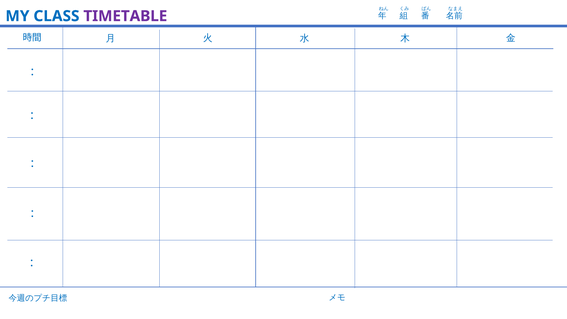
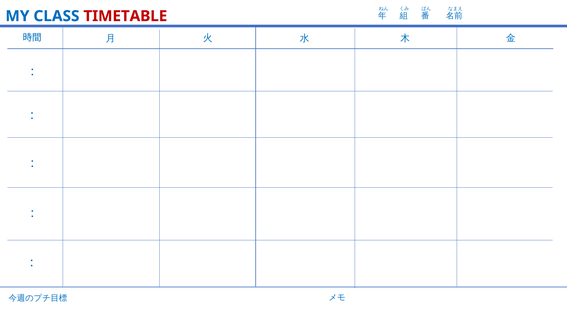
TIMETABLE colour: purple -> red (125, 16)
